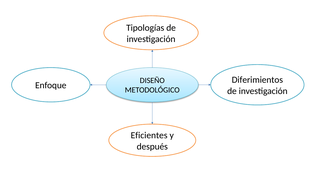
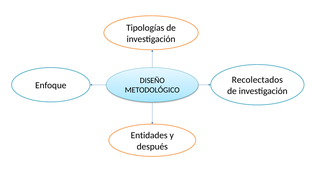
Diferimientos: Diferimientos -> Recolectados (257, 80)
Eficientes: Eficientes -> Entidades (149, 136)
